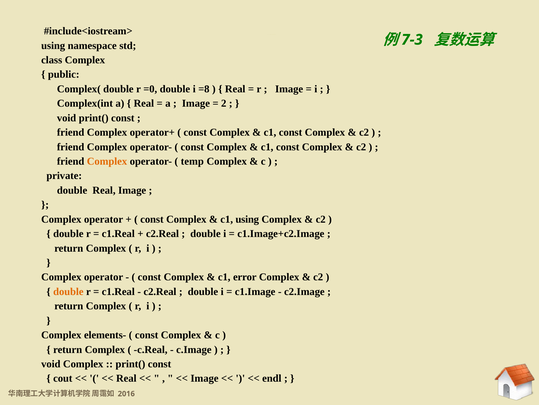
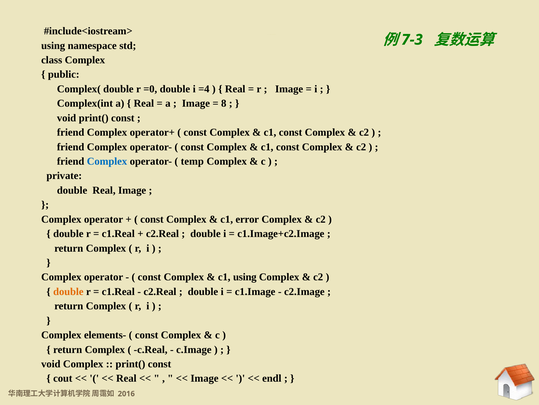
=8: =8 -> =4 (204, 89)
2: 2 -> 8 (224, 103)
Complex colour: orange -> blue (107, 161)
c1 using: using -> error (247, 219)
c1 error: error -> using (245, 277)
